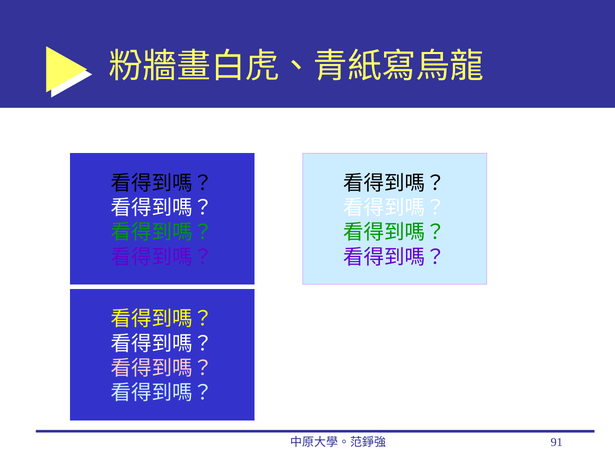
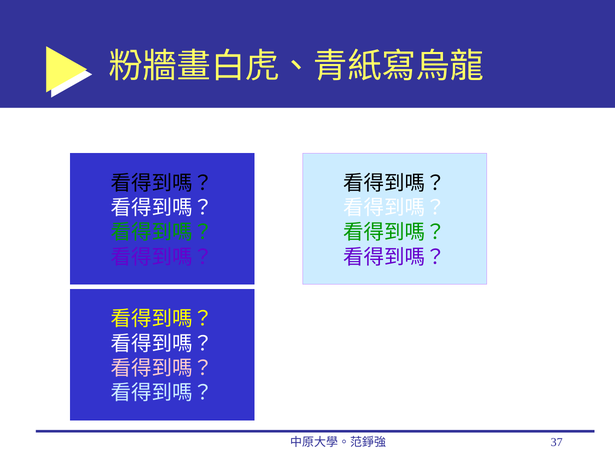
91: 91 -> 37 (557, 442)
